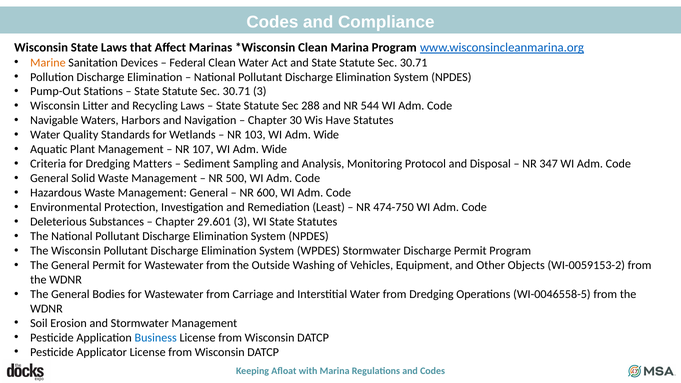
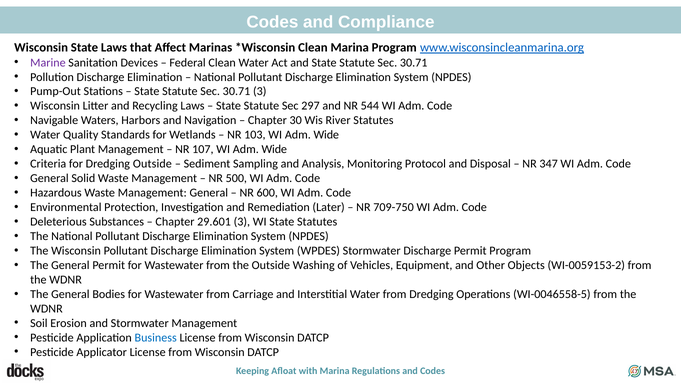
Marine colour: orange -> purple (48, 63)
288: 288 -> 297 (310, 106)
Have: Have -> River (338, 120)
Dredging Matters: Matters -> Outside (152, 164)
Least: Least -> Later (329, 207)
474-750: 474-750 -> 709-750 (394, 207)
